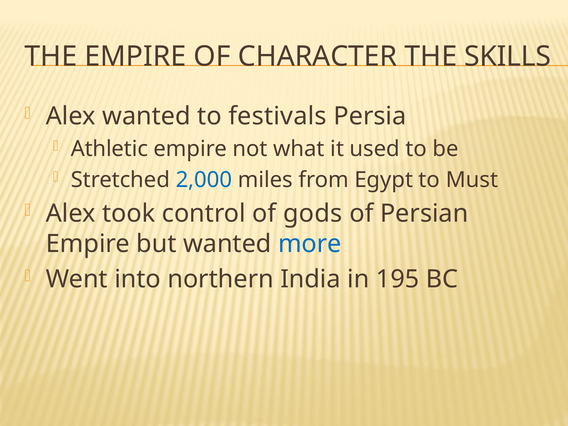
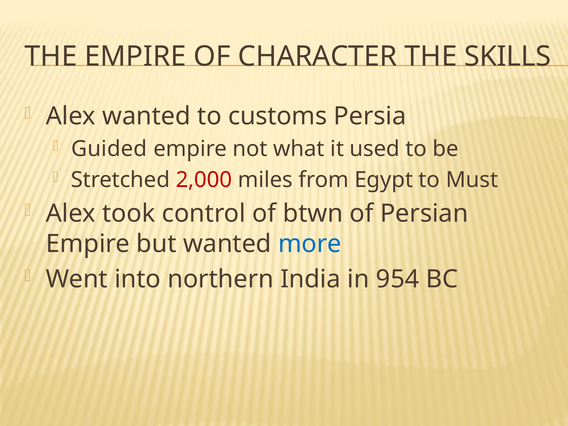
festivals: festivals -> customs (278, 116)
Athletic: Athletic -> Guided (109, 149)
2,000 colour: blue -> red (204, 180)
gods: gods -> btwn (313, 214)
195: 195 -> 954 (398, 279)
